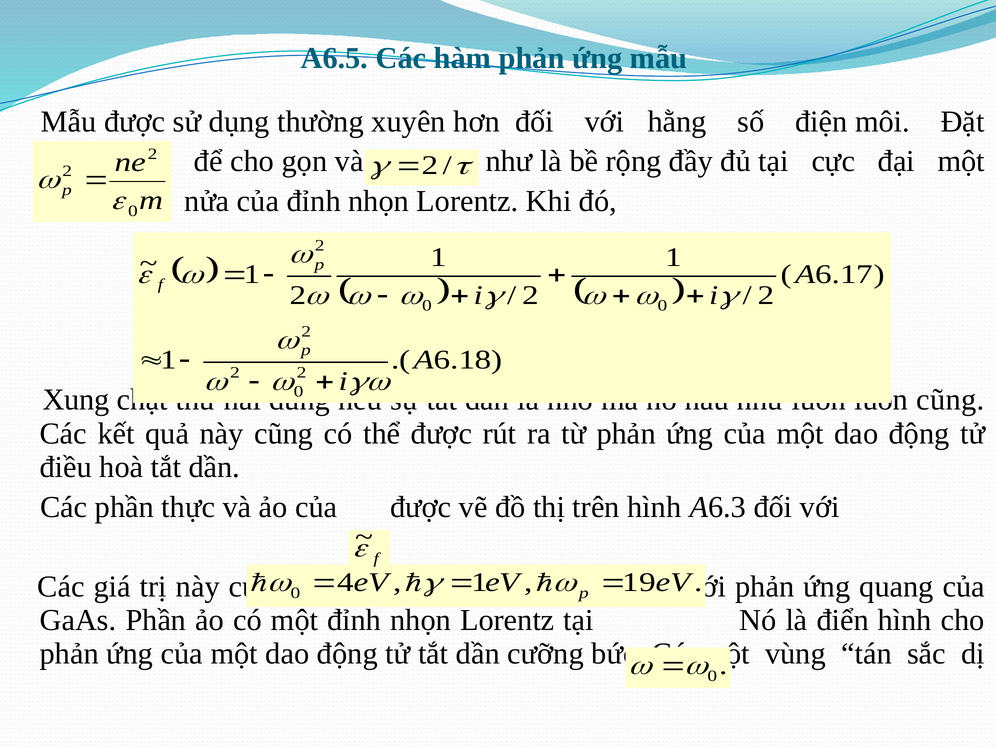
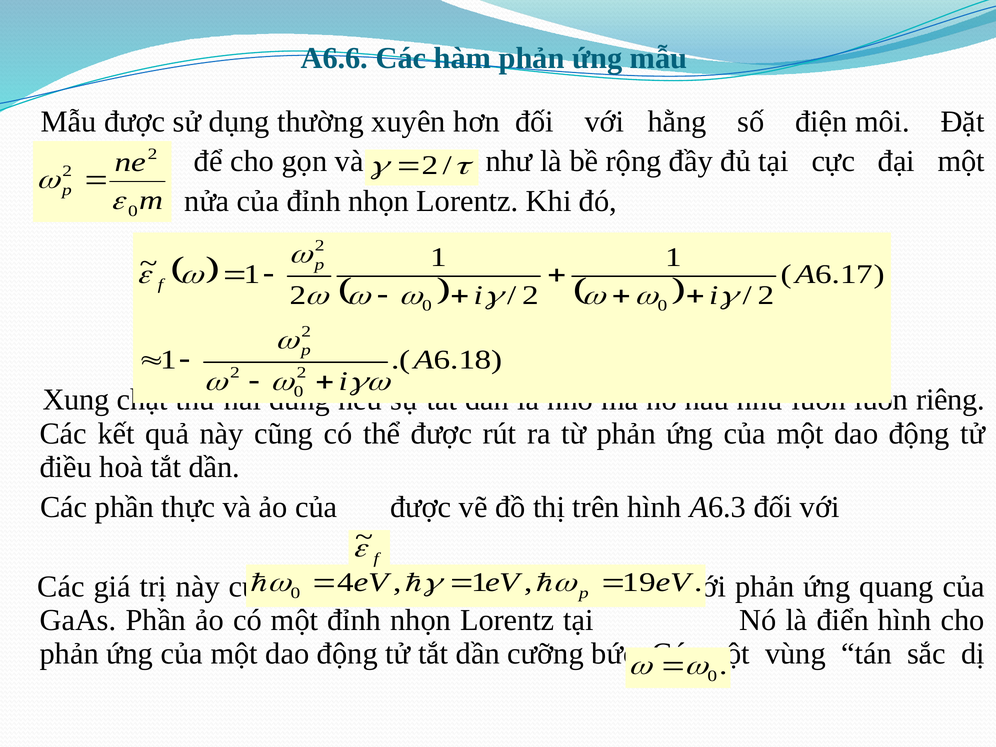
A6.5: A6.5 -> A6.6 (334, 58)
cũng: cũng -> riêng (951, 400)
